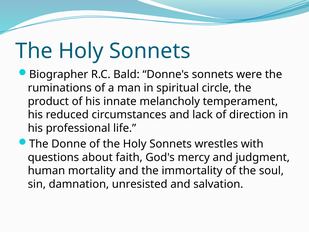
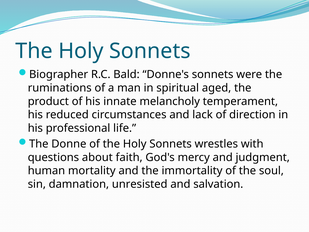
circle: circle -> aged (217, 88)
